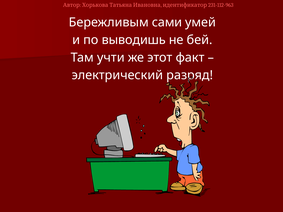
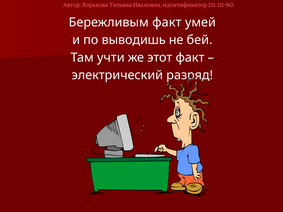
Бережливым сами: сами -> факт (167, 22)
